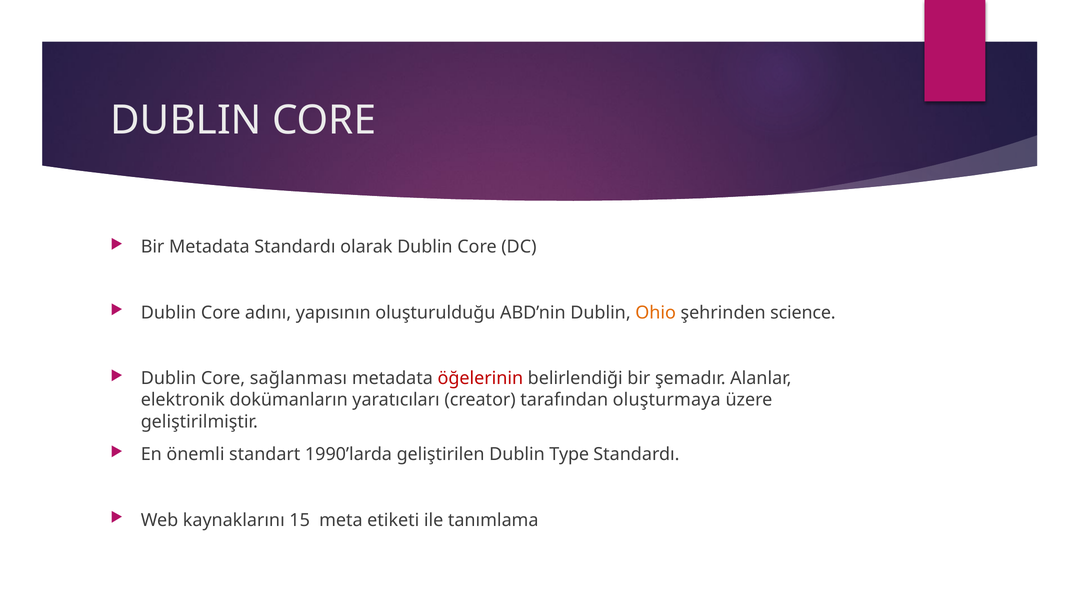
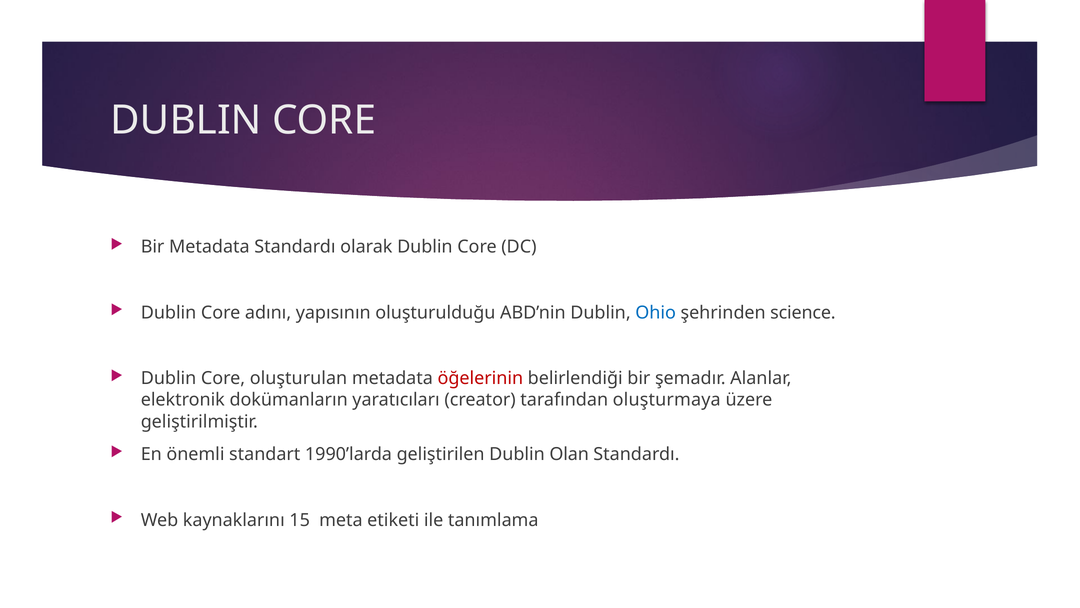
Ohio colour: orange -> blue (656, 312)
sağlanması: sağlanması -> oluşturulan (299, 378)
Type: Type -> Olan (569, 454)
